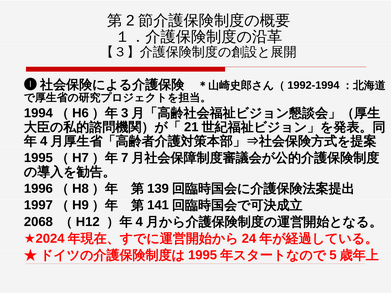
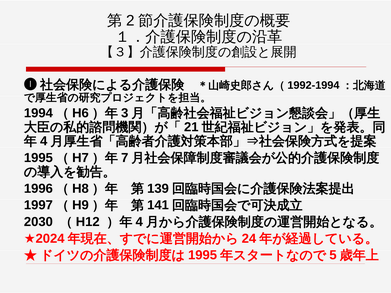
2068: 2068 -> 2030 (38, 222)
